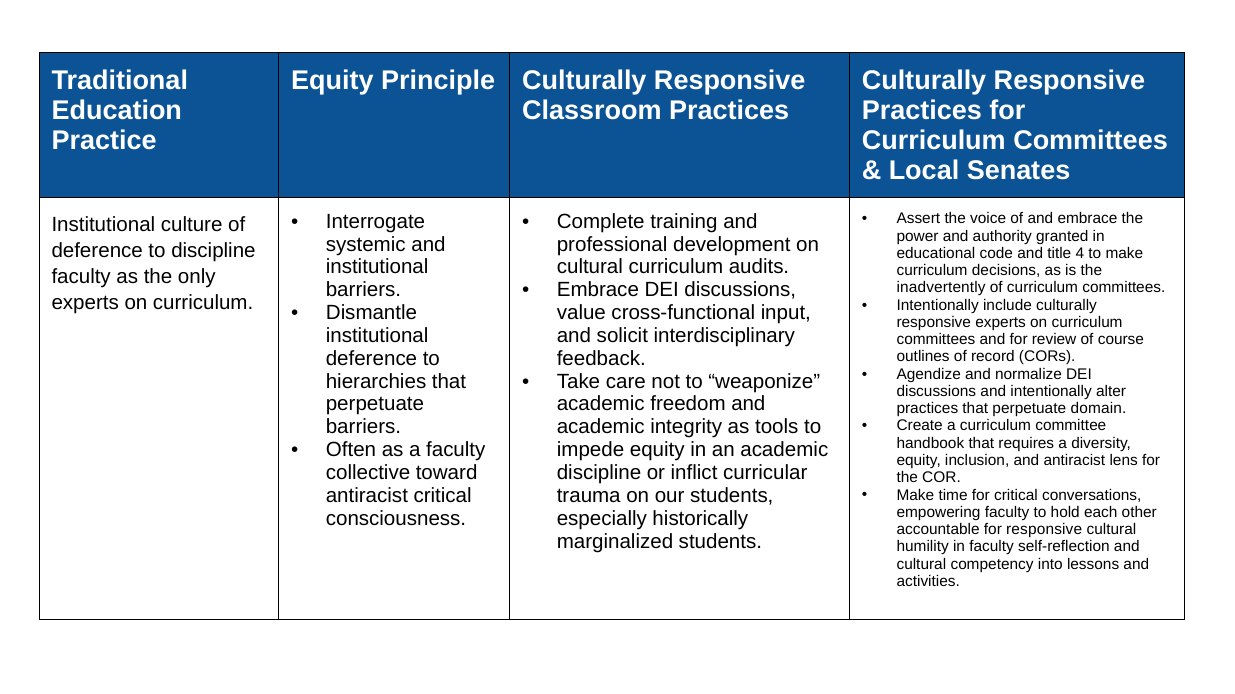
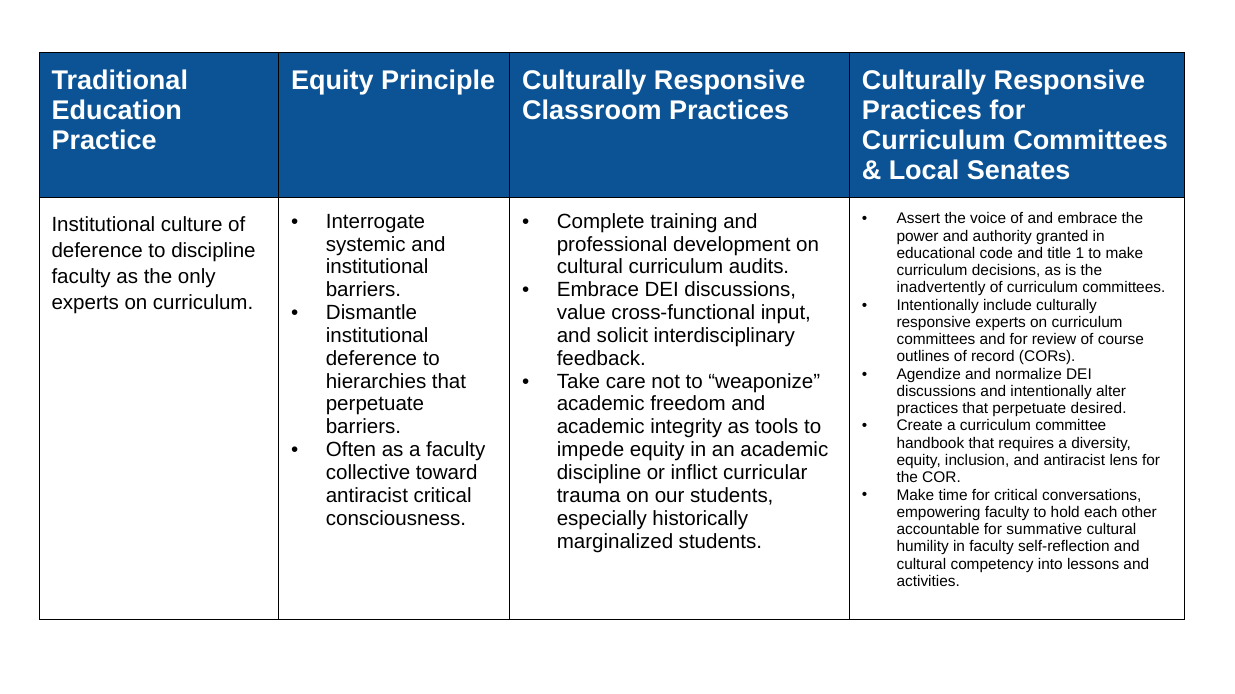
4: 4 -> 1 (1080, 253)
domain: domain -> desired (1099, 409)
for responsive: responsive -> summative (1044, 530)
